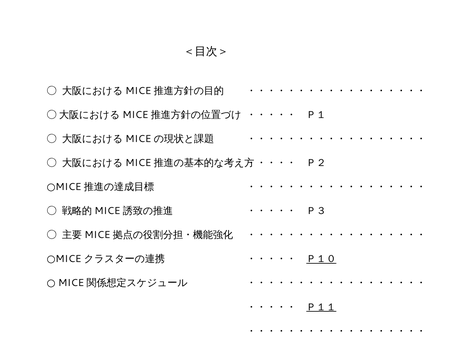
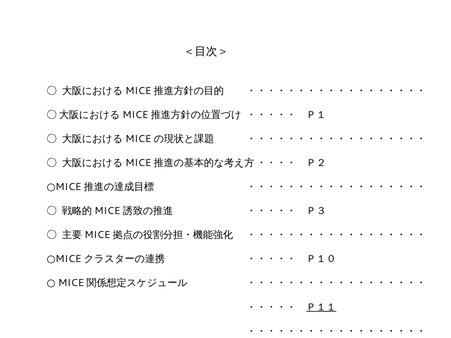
Ｐ１０ underline: present -> none (321, 259)
